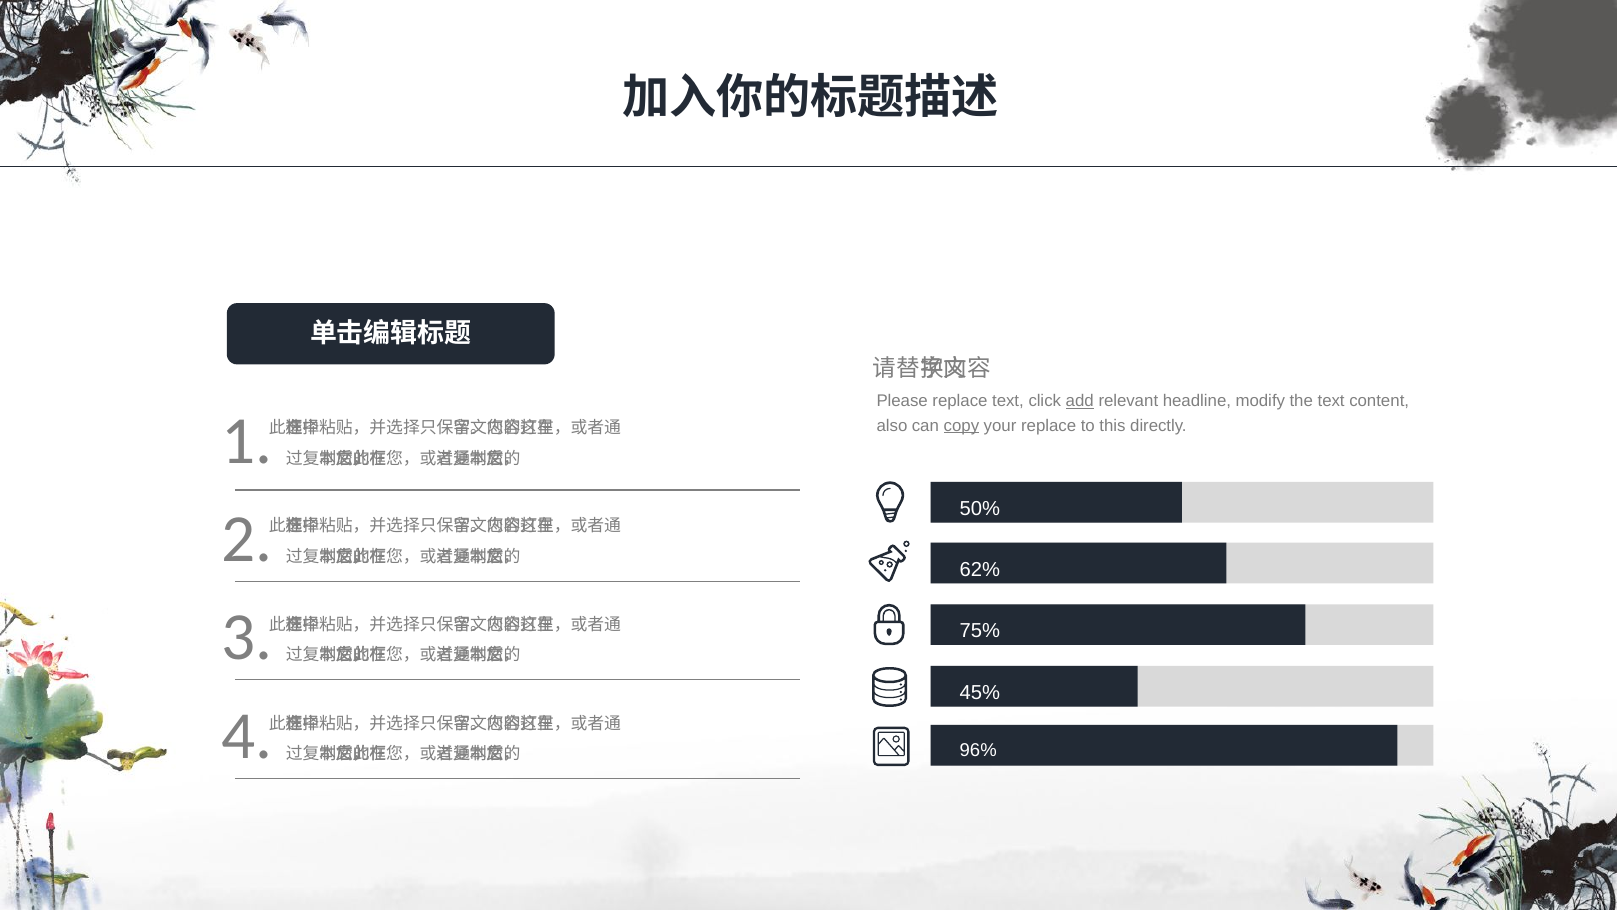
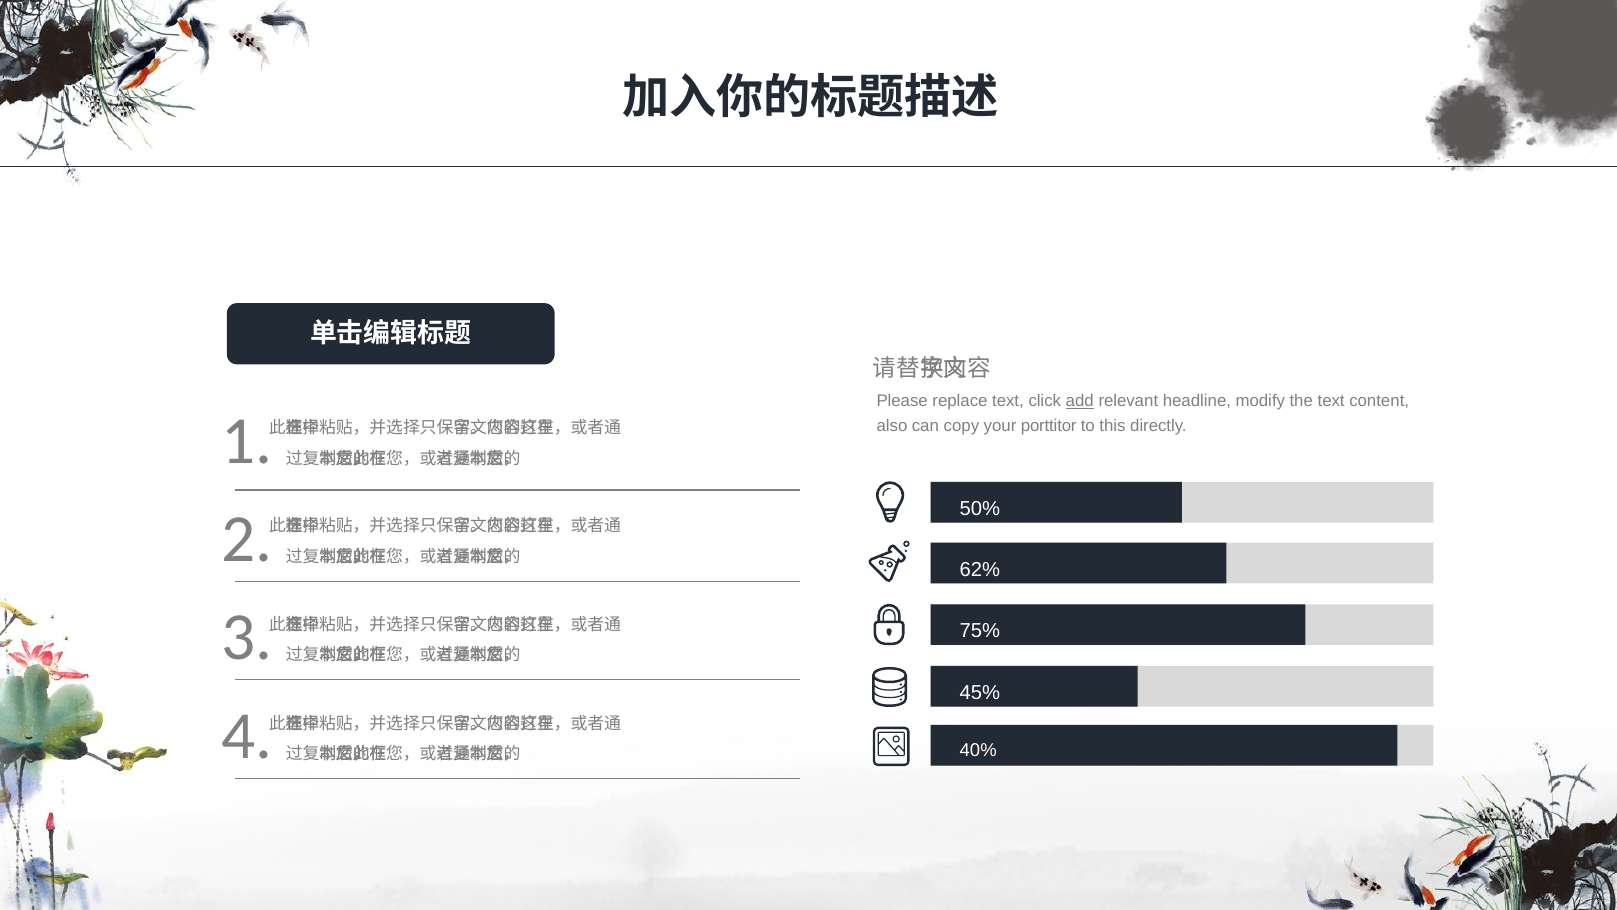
copy underline: present -> none (961, 426)
your replace: replace -> porttitor (1049, 426)
96%: 96% -> 40% (978, 750)
